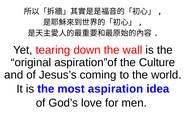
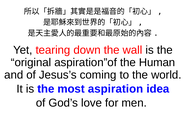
Culture: Culture -> Human (157, 62)
